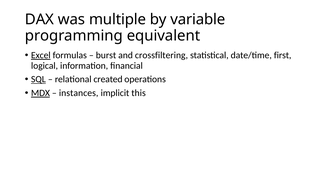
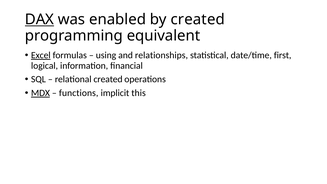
DAX underline: none -> present (39, 19)
multiple: multiple -> enabled (118, 19)
by variable: variable -> created (198, 19)
burst: burst -> using (106, 55)
crossfiltering: crossfiltering -> relationships (161, 55)
SQL underline: present -> none (38, 79)
instances: instances -> functions (79, 93)
